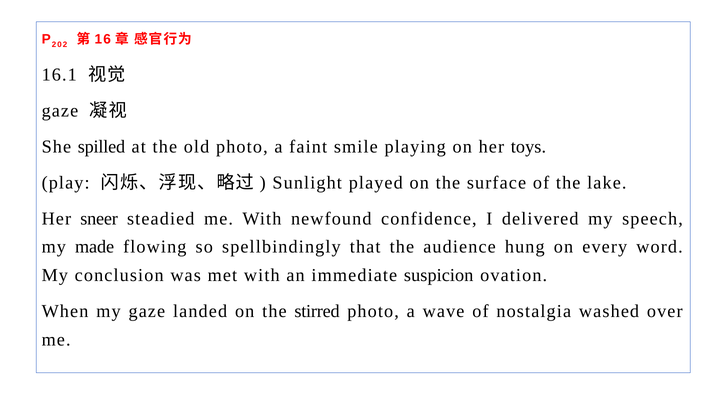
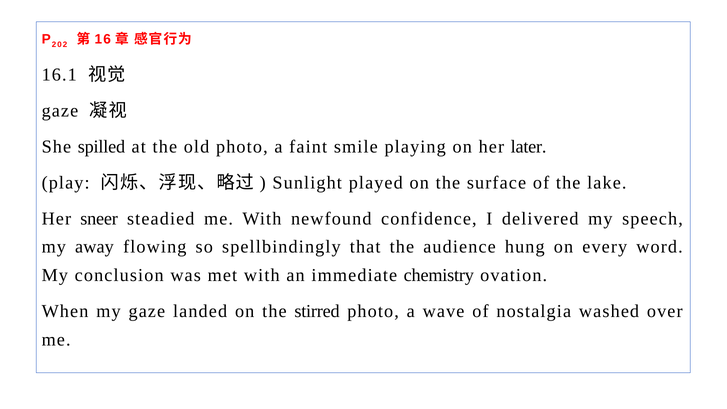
toys: toys -> later (529, 147)
made: made -> away (94, 247)
suspicion: suspicion -> chemistry (439, 275)
